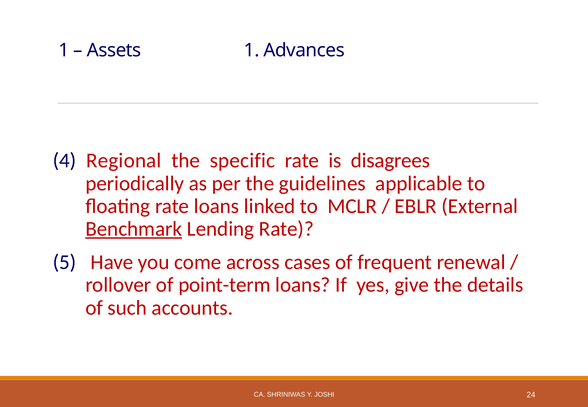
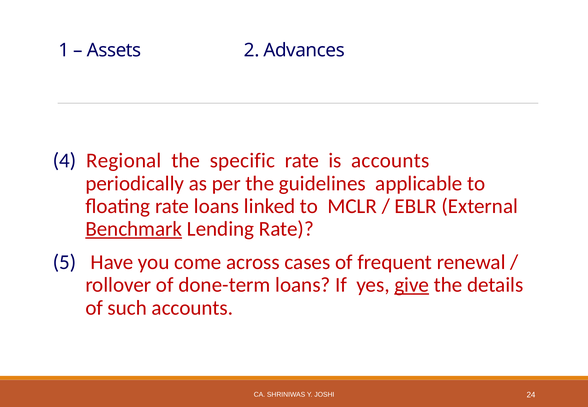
Assets 1: 1 -> 2 (252, 50)
is disagrees: disagrees -> accounts (390, 161)
point-term: point-term -> done-term (224, 285)
give underline: none -> present (412, 285)
